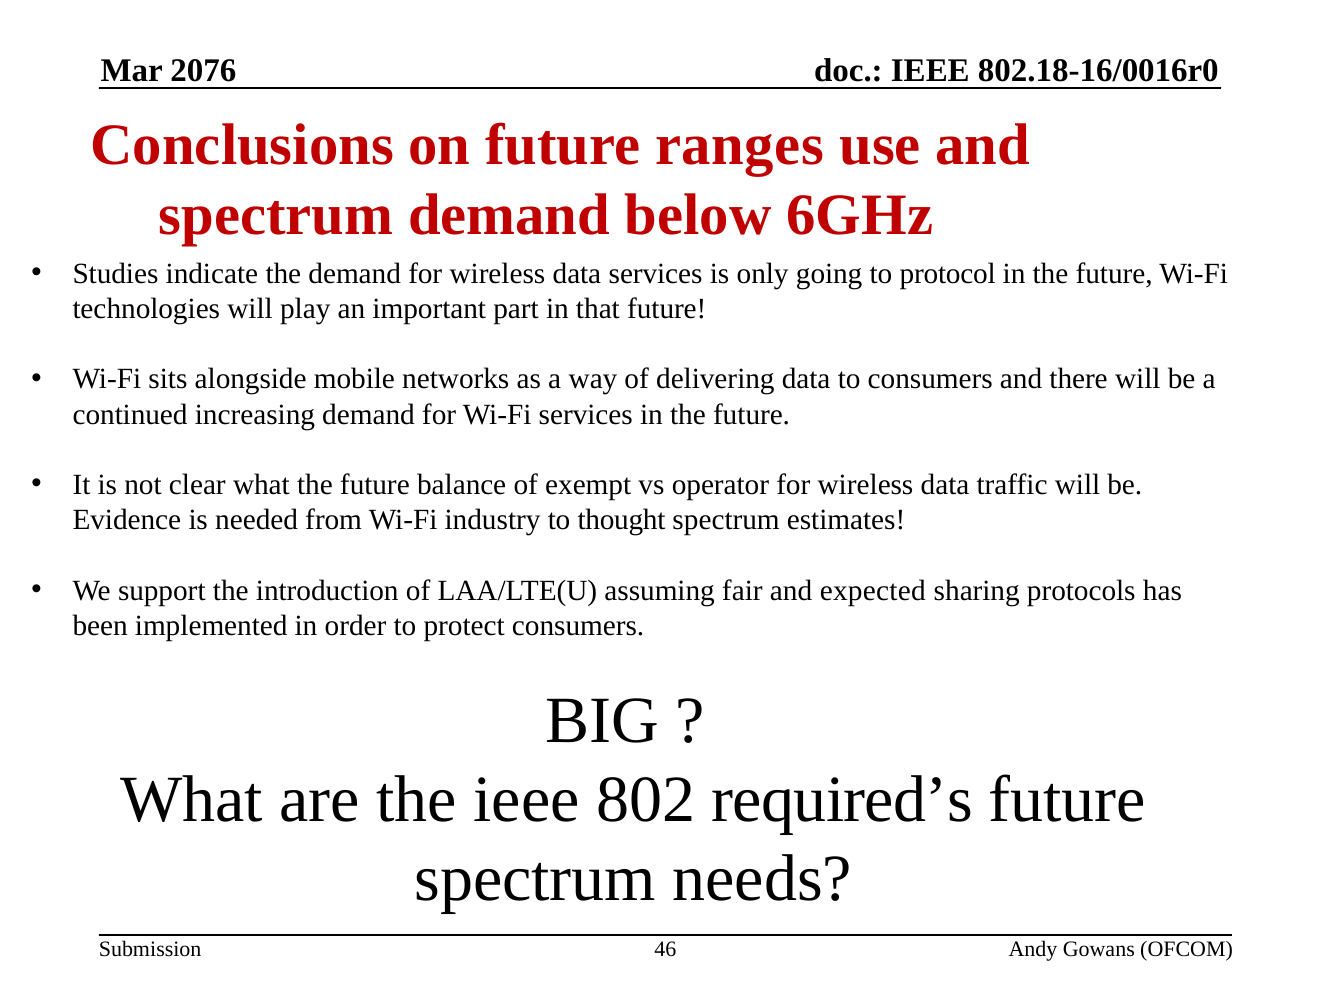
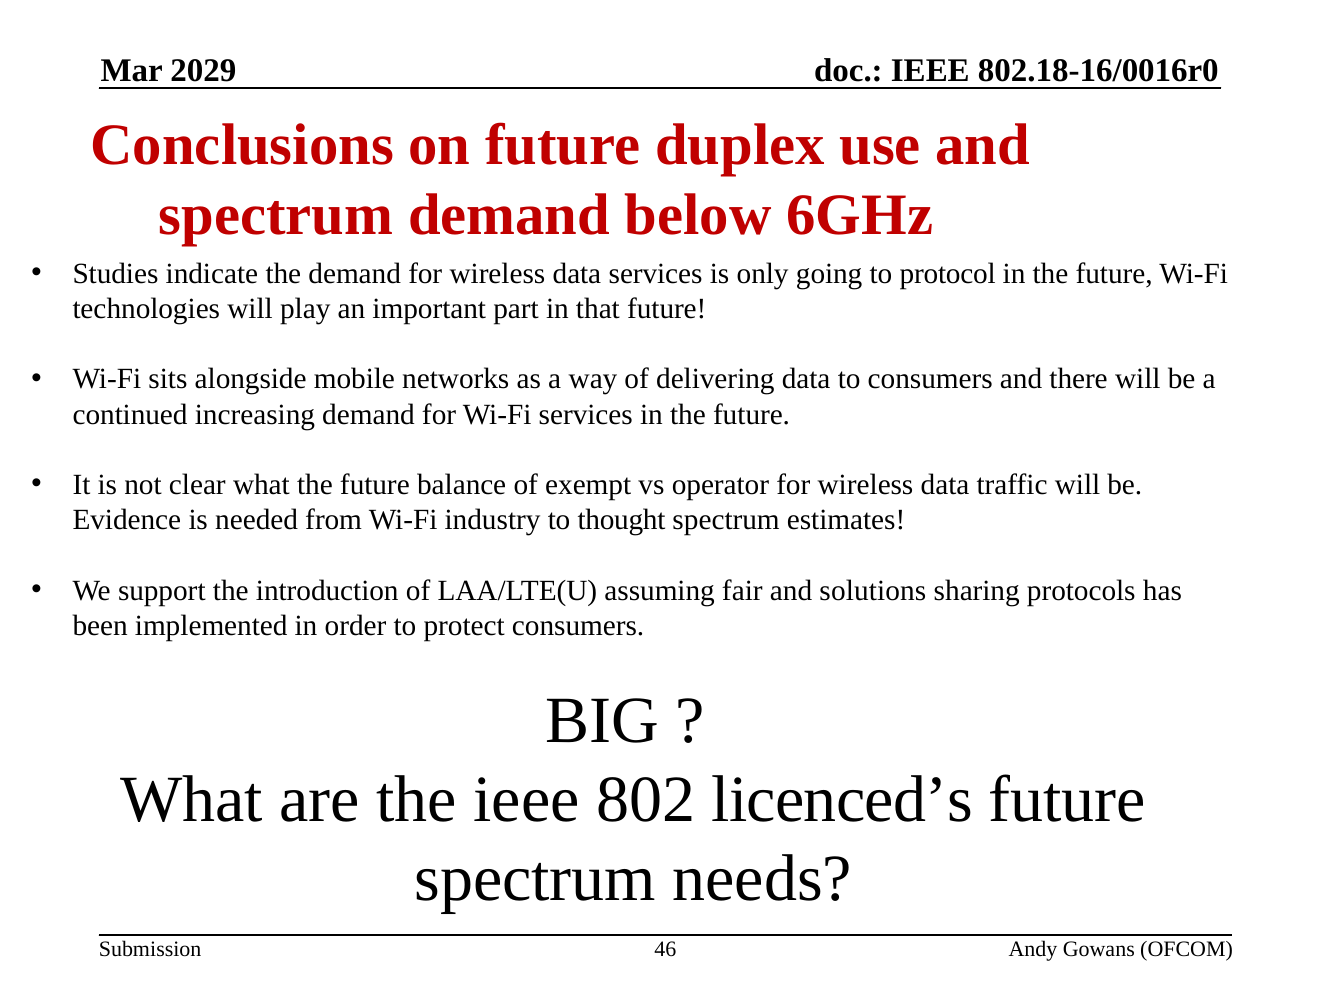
2076: 2076 -> 2029 (203, 71)
ranges: ranges -> duplex (740, 145)
expected: expected -> solutions (873, 590)
required’s: required’s -> licenced’s (842, 800)
